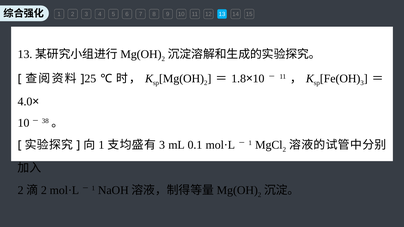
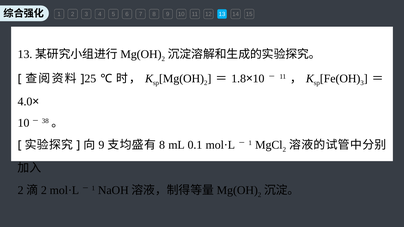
1: 1 -> 9 (101, 145)
3: 3 -> 8 (162, 145)
